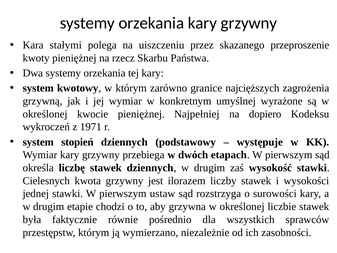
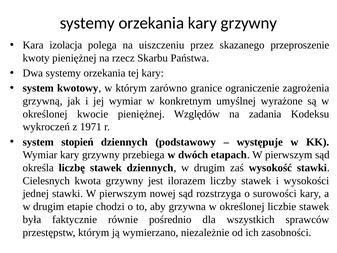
stałymi: stałymi -> izolacja (66, 45)
najcięższych: najcięższych -> ograniczenie (252, 88)
Najpełniej: Najpełniej -> Względów (197, 114)
dopiero: dopiero -> zadania (265, 114)
ustaw: ustaw -> nowej (163, 193)
